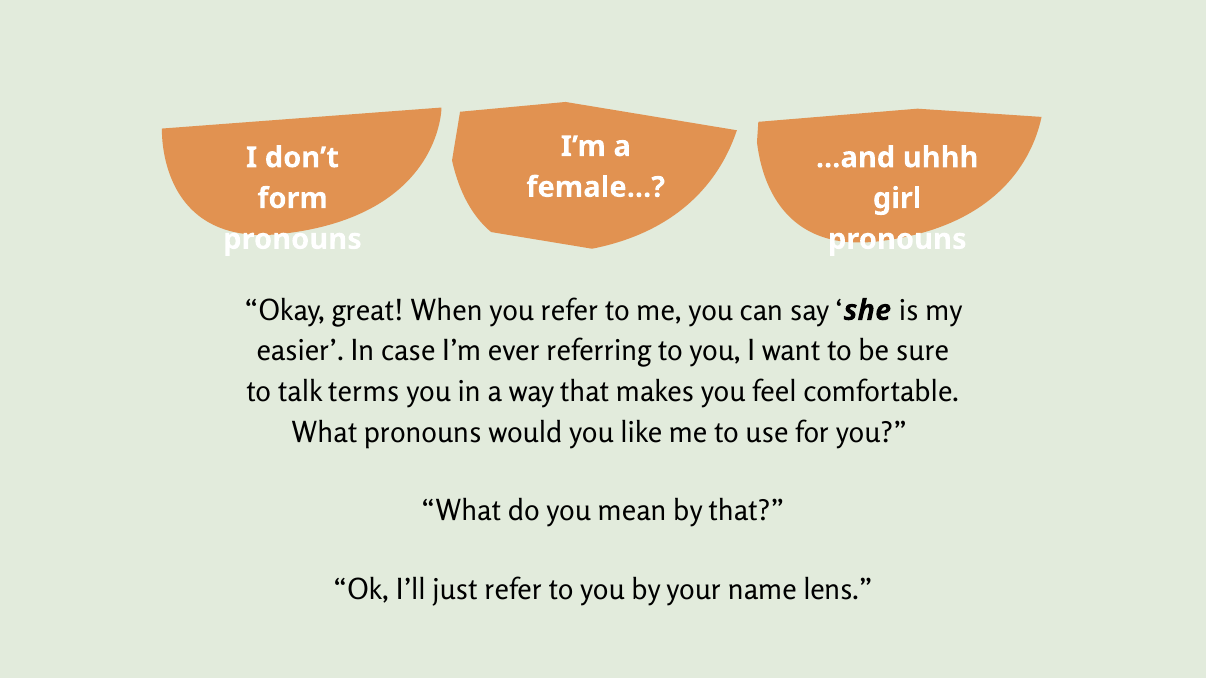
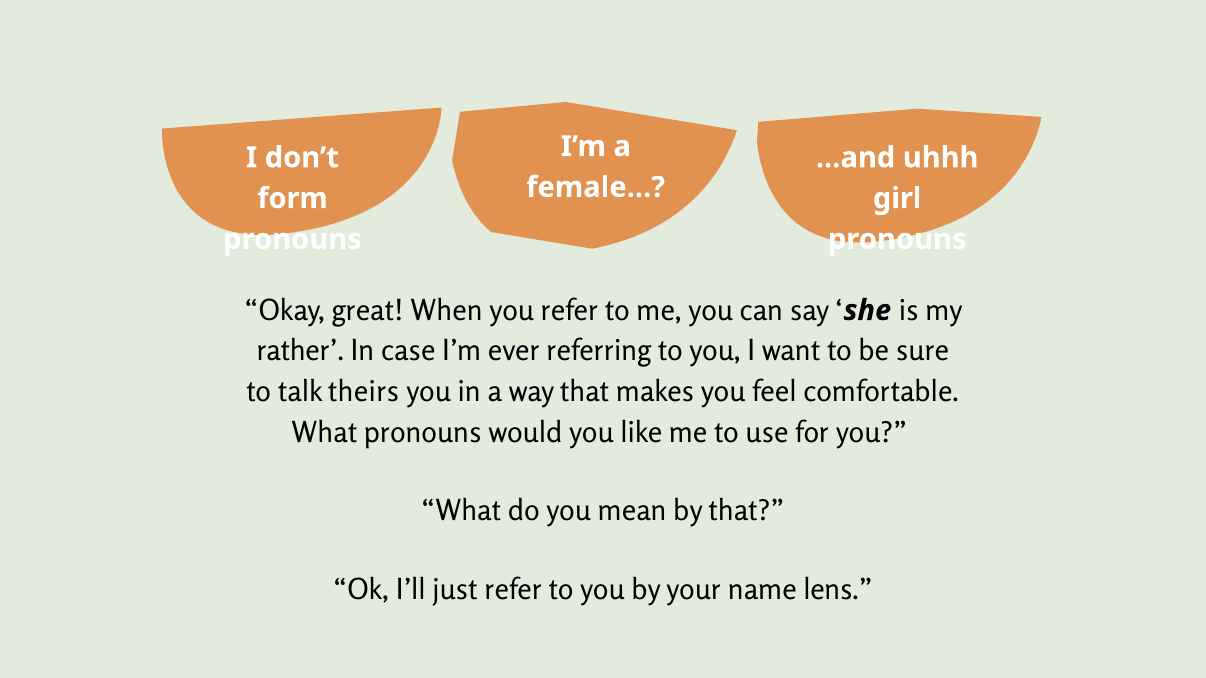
easier: easier -> rather (300, 351)
terms: terms -> theirs (364, 392)
